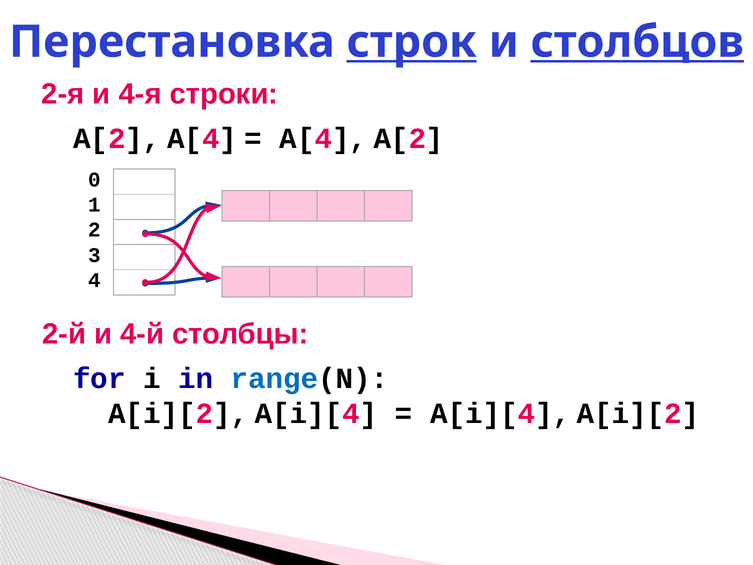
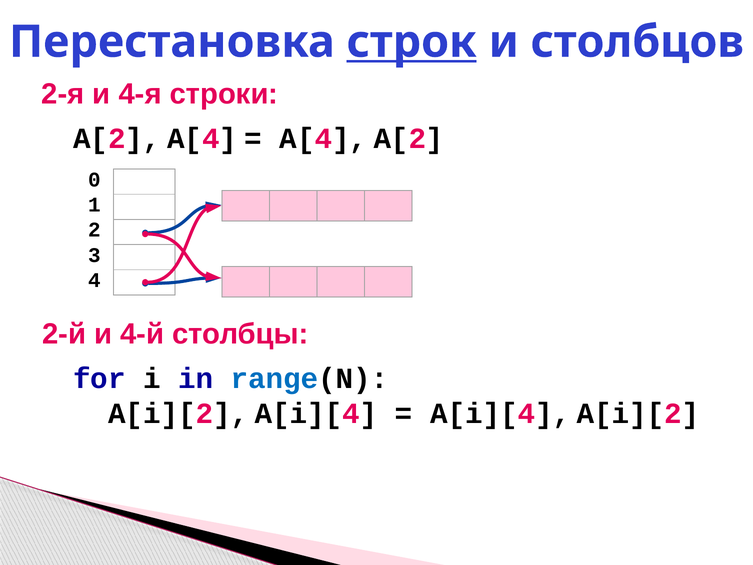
столбцов underline: present -> none (637, 42)
